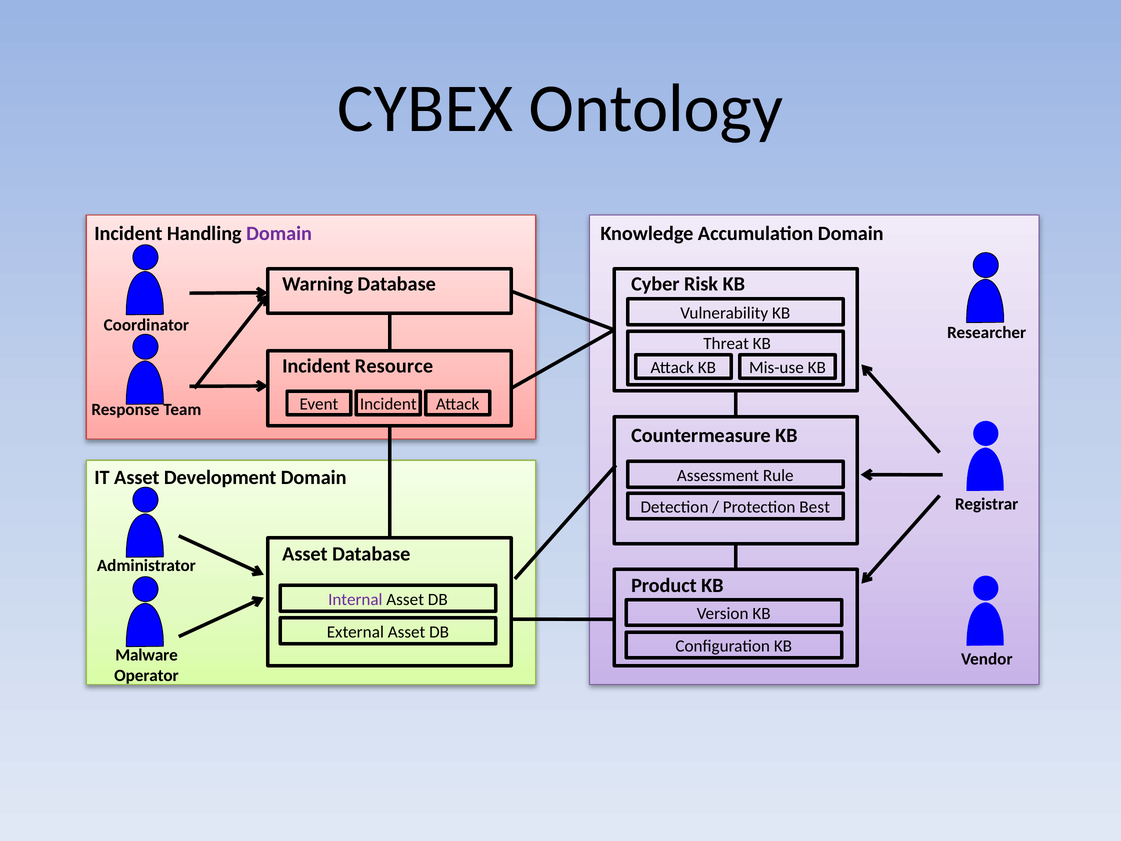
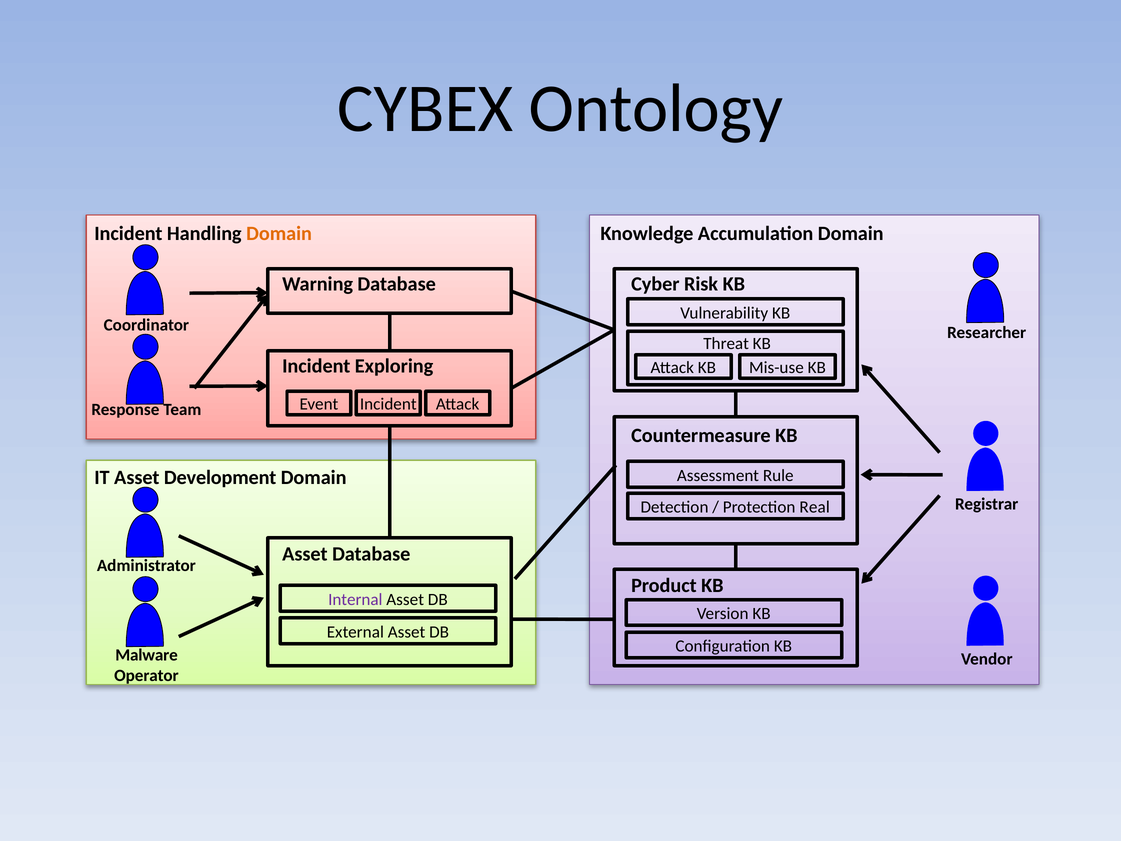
Domain colour: purple -> orange (279, 233)
Resource: Resource -> Exploring (394, 366)
Best: Best -> Real (815, 507)
